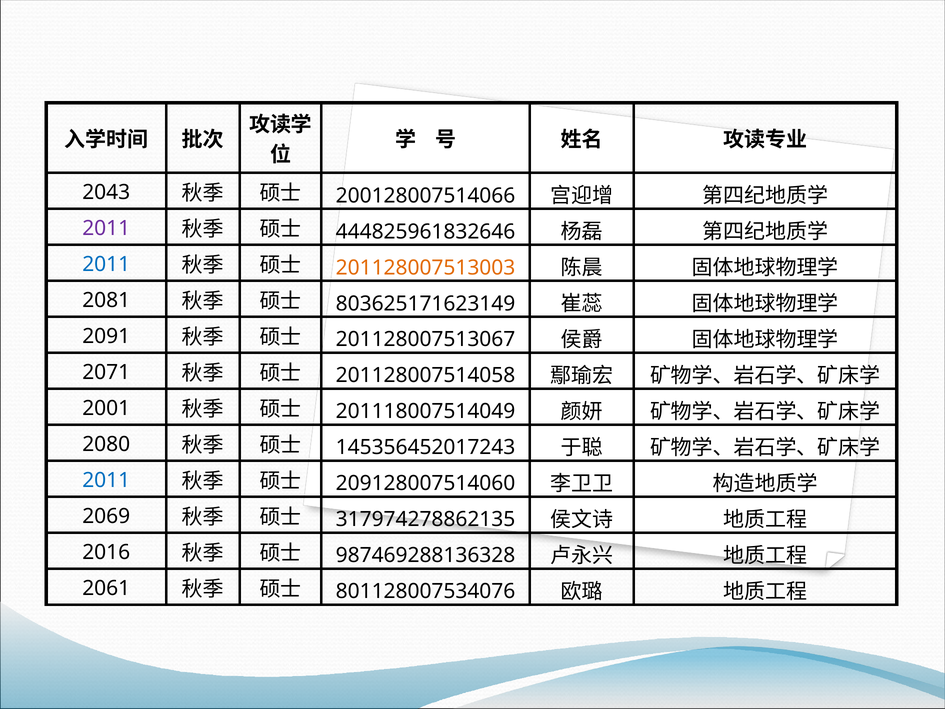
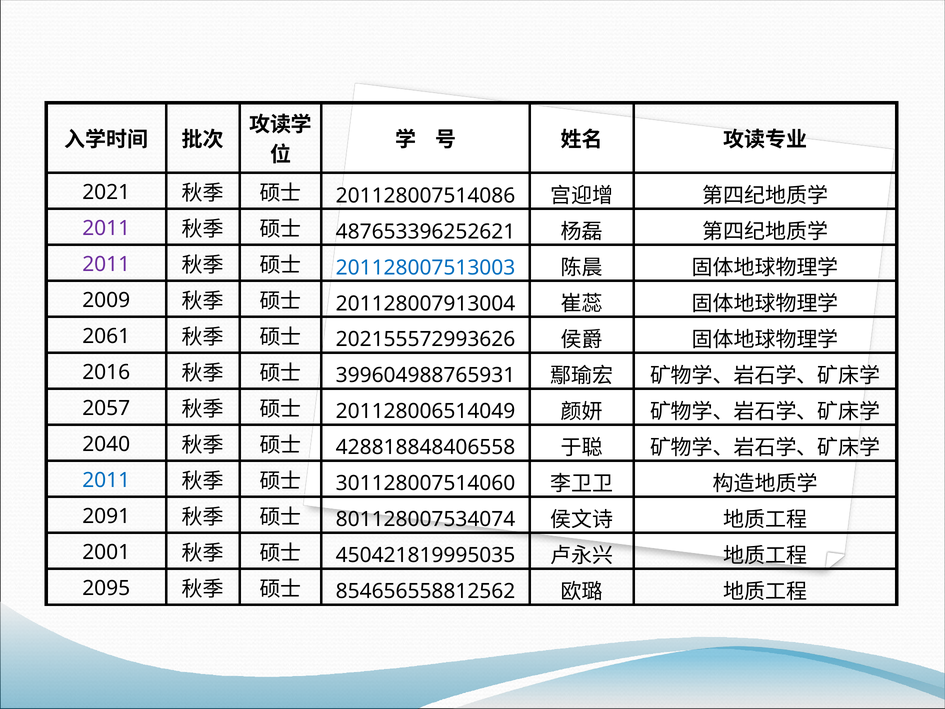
2043: 2043 -> 2021 (106, 192)
200128007514066: 200128007514066 -> 201128007514086 (426, 196)
444825961832646: 444825961832646 -> 487653396252621 (426, 232)
2011 colour: blue -> purple (106, 264)
201128007513003 colour: orange -> blue (426, 267)
2081: 2081 -> 2009 (106, 300)
803625171623149: 803625171623149 -> 201128007913004 (426, 303)
2091: 2091 -> 2061 (106, 336)
201128007513067: 201128007513067 -> 202155572993626 (426, 339)
2071: 2071 -> 2016 (106, 372)
201128007514058: 201128007514058 -> 399604988765931 (426, 375)
2001: 2001 -> 2057 (106, 408)
201118007514049: 201118007514049 -> 201128006514049 (426, 411)
2080: 2080 -> 2040 (106, 444)
145356452017243: 145356452017243 -> 428818848406558 (426, 447)
209128007514060: 209128007514060 -> 301128007514060 (426, 483)
2069: 2069 -> 2091 (106, 516)
317974278862135: 317974278862135 -> 801128007534074 (426, 519)
2016: 2016 -> 2001 (106, 552)
987469288136328: 987469288136328 -> 450421819995035 (426, 555)
2061: 2061 -> 2095 (106, 588)
801128007534076: 801128007534076 -> 854656558812562 (426, 591)
